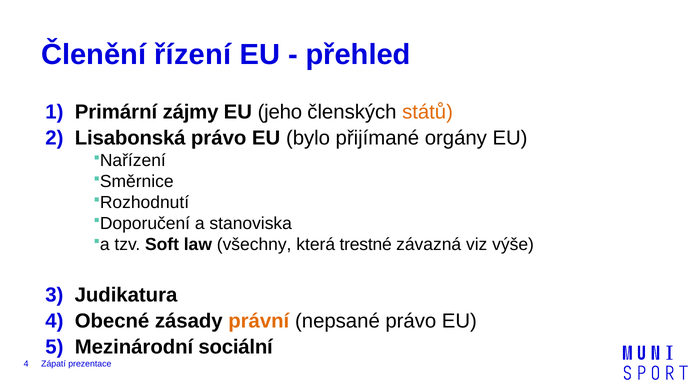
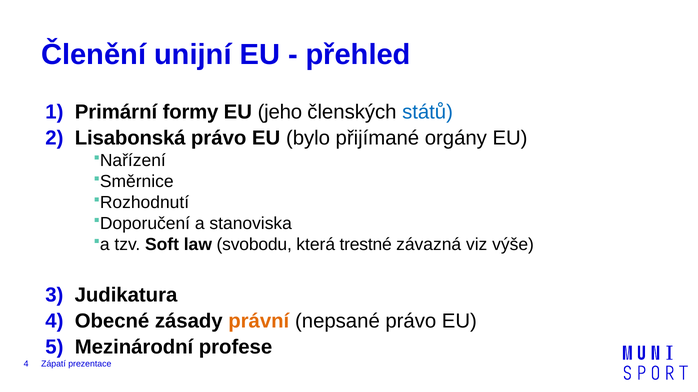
řízení: řízení -> unijní (193, 55)
zájmy: zájmy -> formy (191, 112)
států colour: orange -> blue (428, 112)
všechny: všechny -> svobodu (254, 245)
sociální: sociální -> profese (236, 348)
